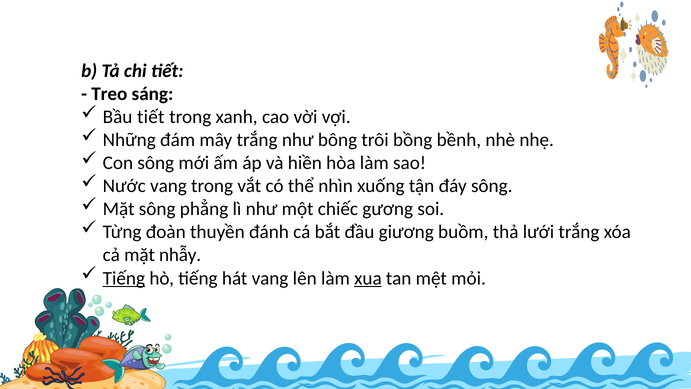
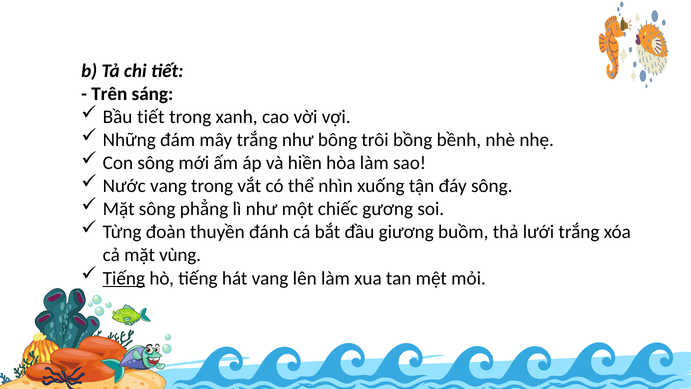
Treo: Treo -> Trên (109, 94)
nhẫy: nhẫy -> vùng (180, 255)
xua underline: present -> none (368, 278)
